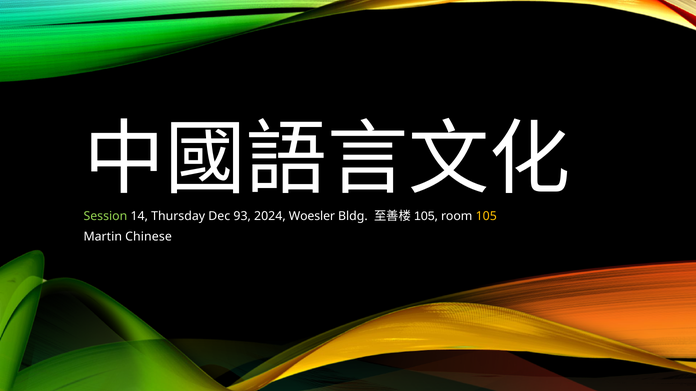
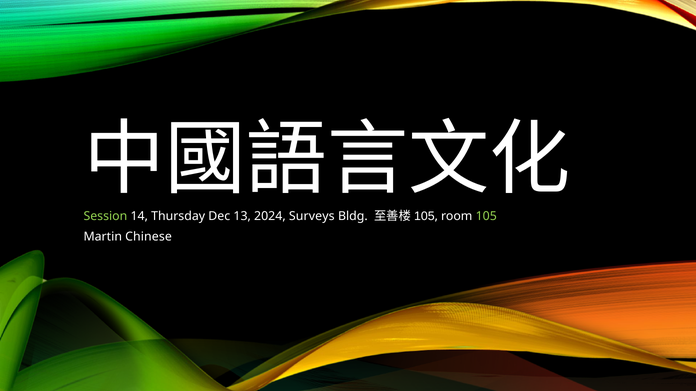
93: 93 -> 13 (242, 217)
Woesler: Woesler -> Surveys (312, 217)
105 colour: yellow -> light green (486, 217)
